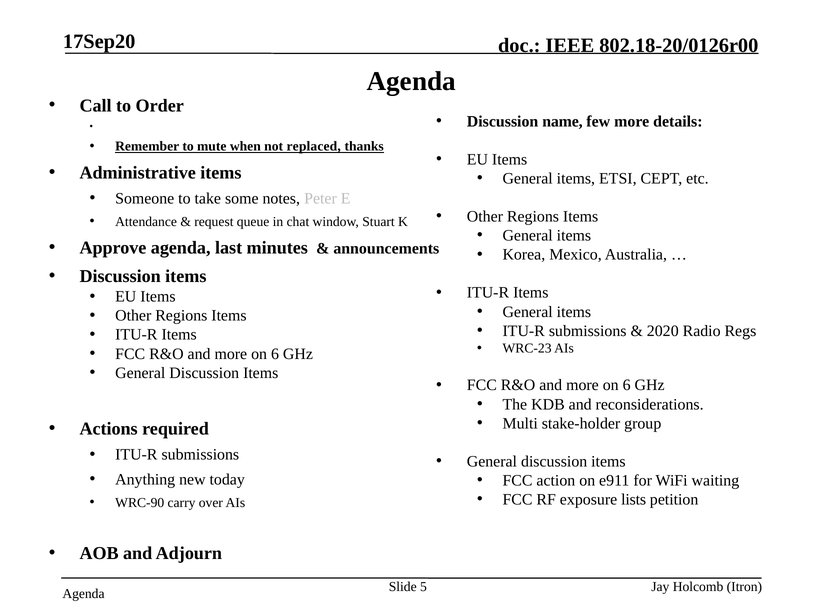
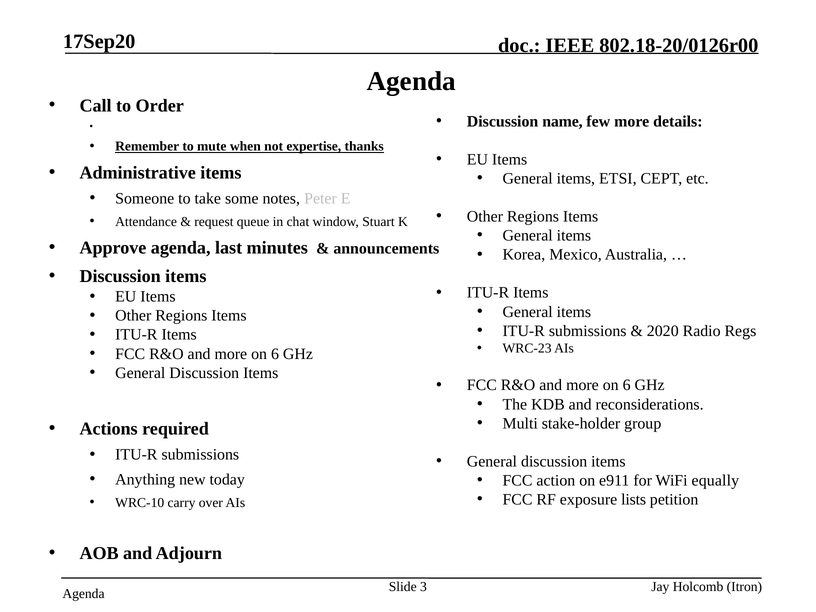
replaced: replaced -> expertise (314, 146)
waiting: waiting -> equally (715, 481)
WRC-90: WRC-90 -> WRC-10 (140, 503)
5: 5 -> 3 (423, 587)
